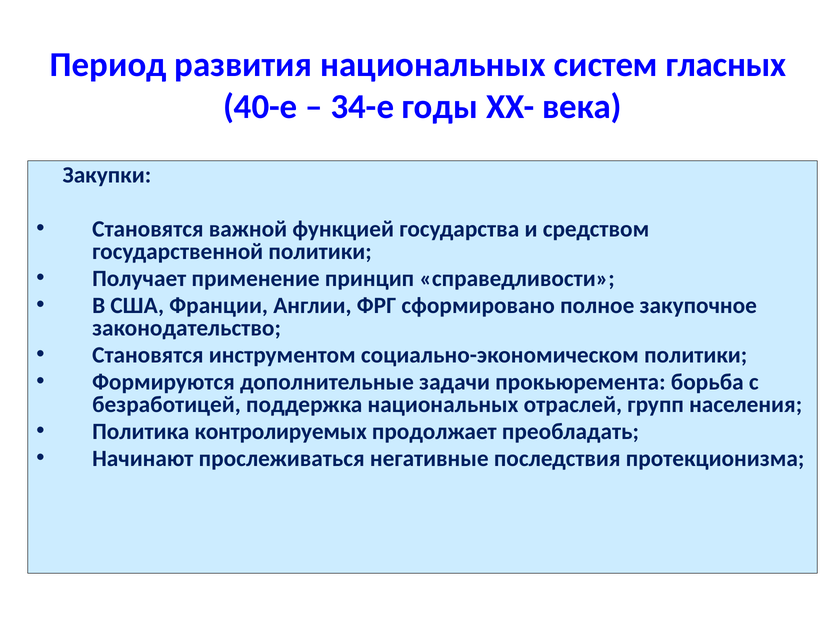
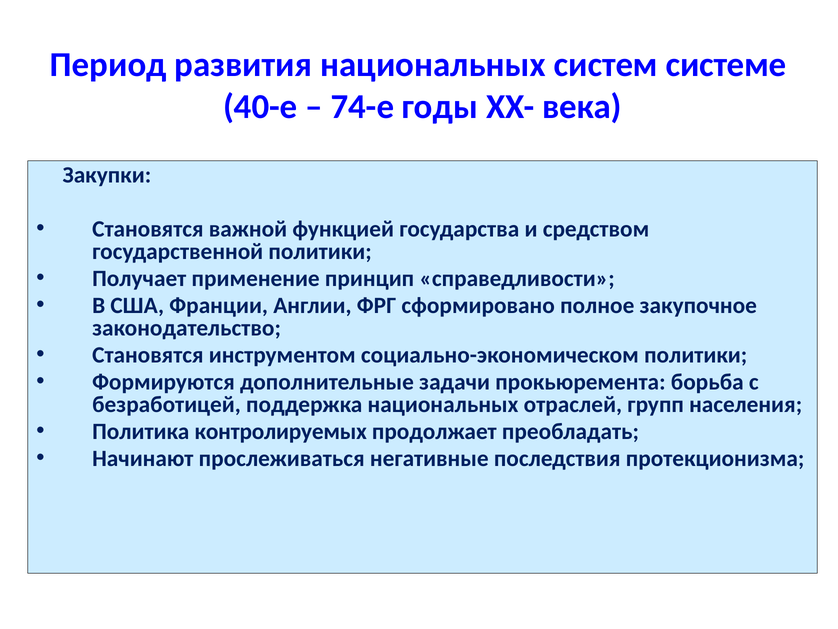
гласных: гласных -> системе (726, 65)
34-е: 34-е -> 74-е (362, 107)
